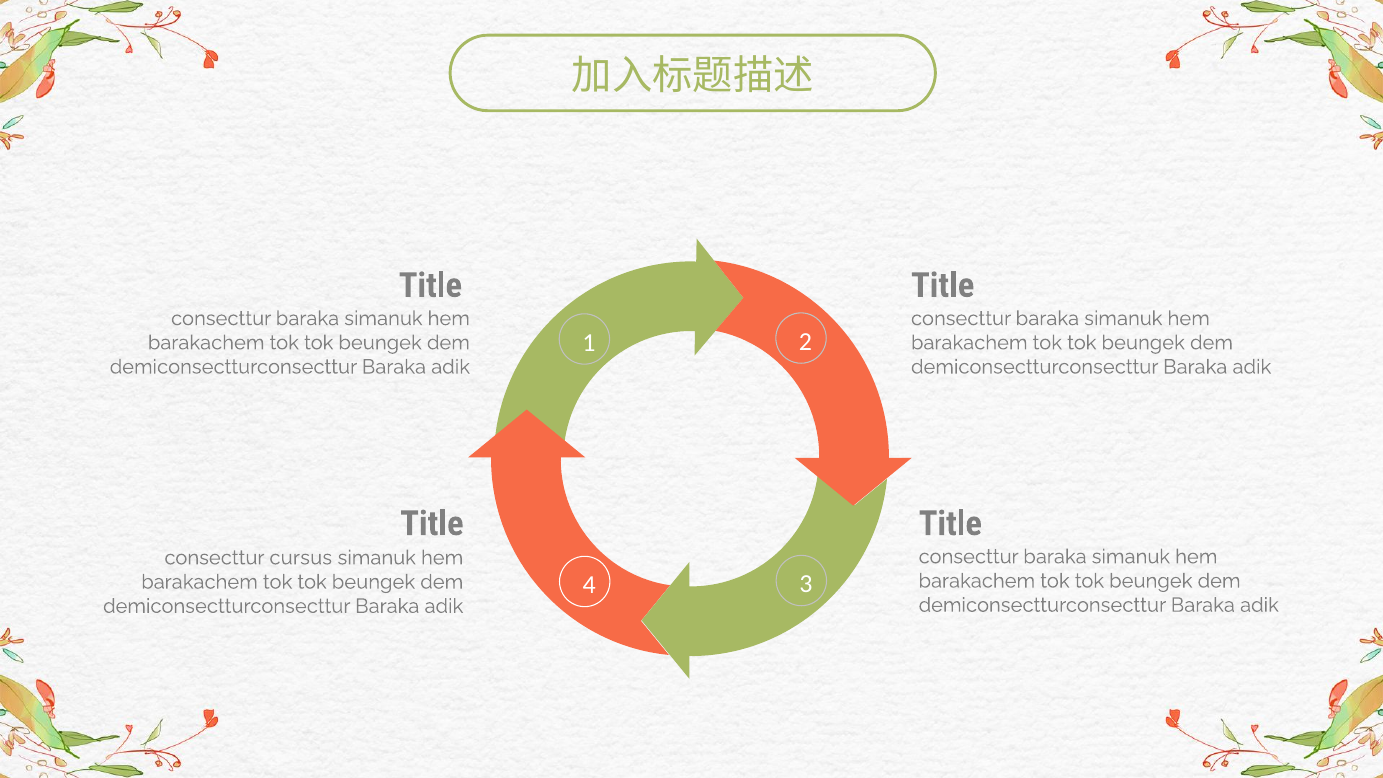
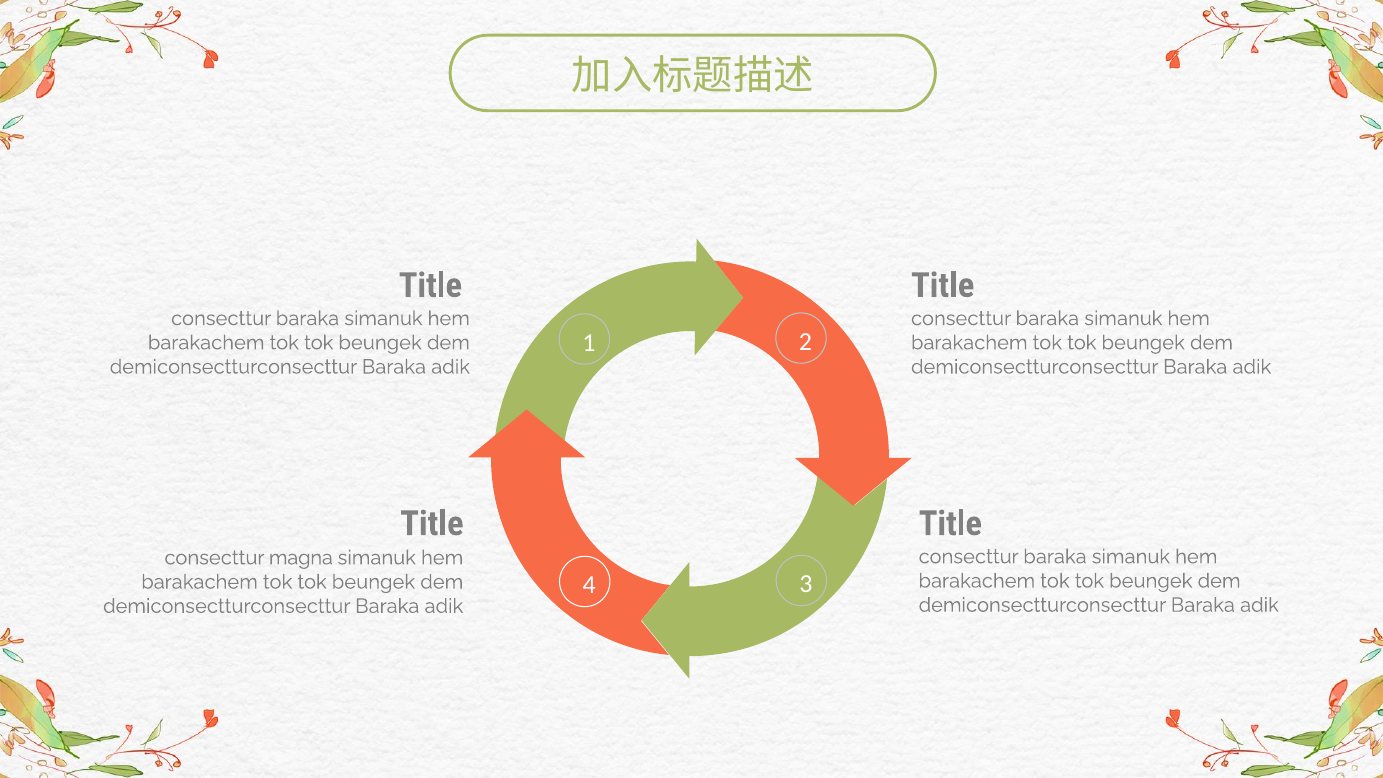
cursus: cursus -> magna (301, 558)
